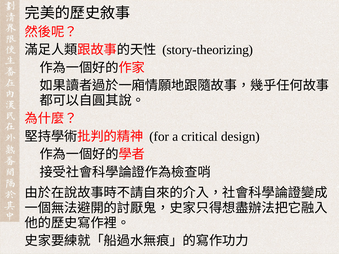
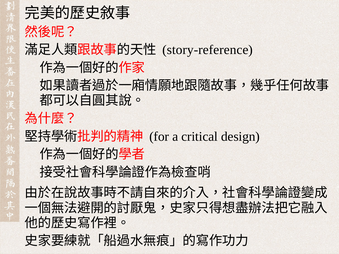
story-theorizing: story-theorizing -> story-reference (208, 50)
